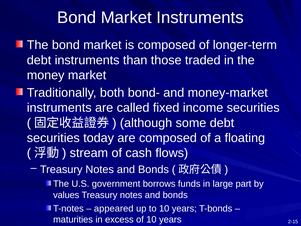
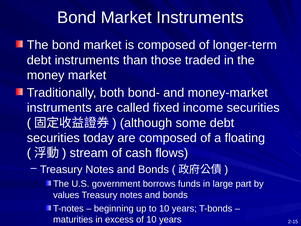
appeared: appeared -> beginning (114, 208)
